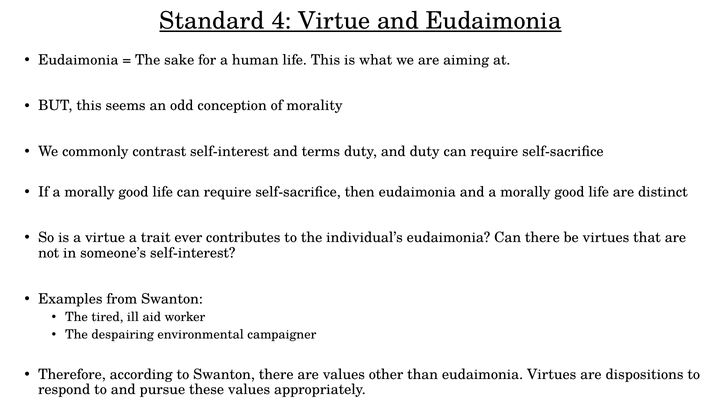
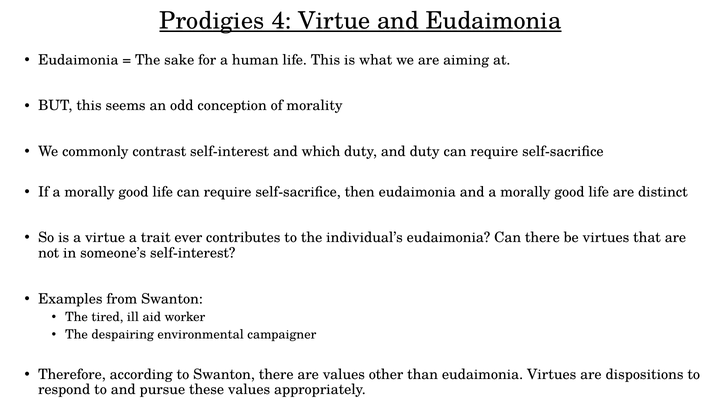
Standard: Standard -> Prodigies (212, 21)
terms: terms -> which (321, 152)
